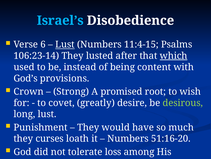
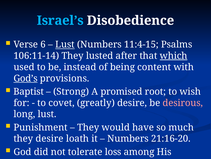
106:23-14: 106:23-14 -> 106:11-14 (36, 56)
God’s underline: none -> present (26, 78)
Crown: Crown -> Baptist (29, 91)
desirous colour: light green -> pink (183, 102)
they curses: curses -> desire (50, 138)
51:16-20: 51:16-20 -> 21:16-20 (171, 138)
